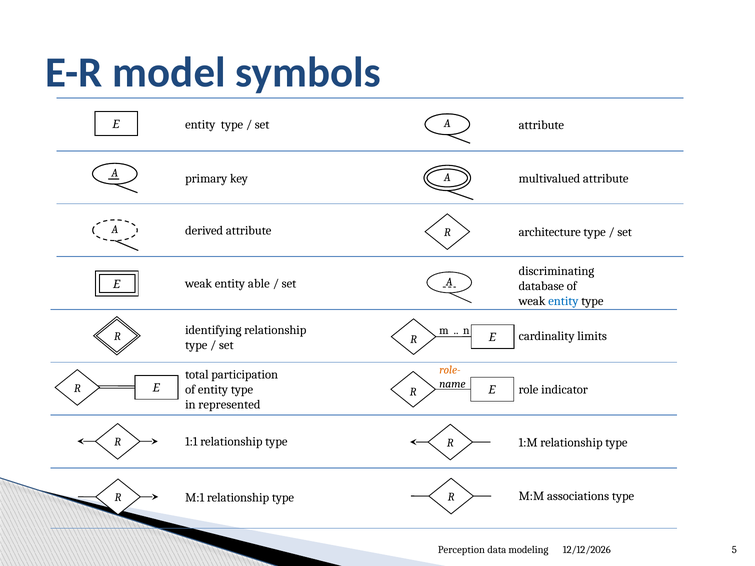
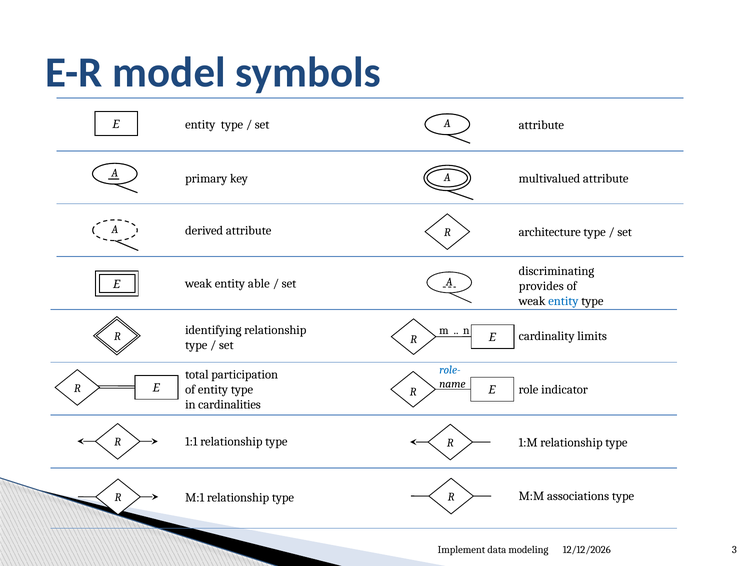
database: database -> provides (541, 286)
role- colour: orange -> blue (450, 370)
represented: represented -> cardinalities (230, 405)
Perception: Perception -> Implement (461, 550)
5: 5 -> 3 (734, 550)
